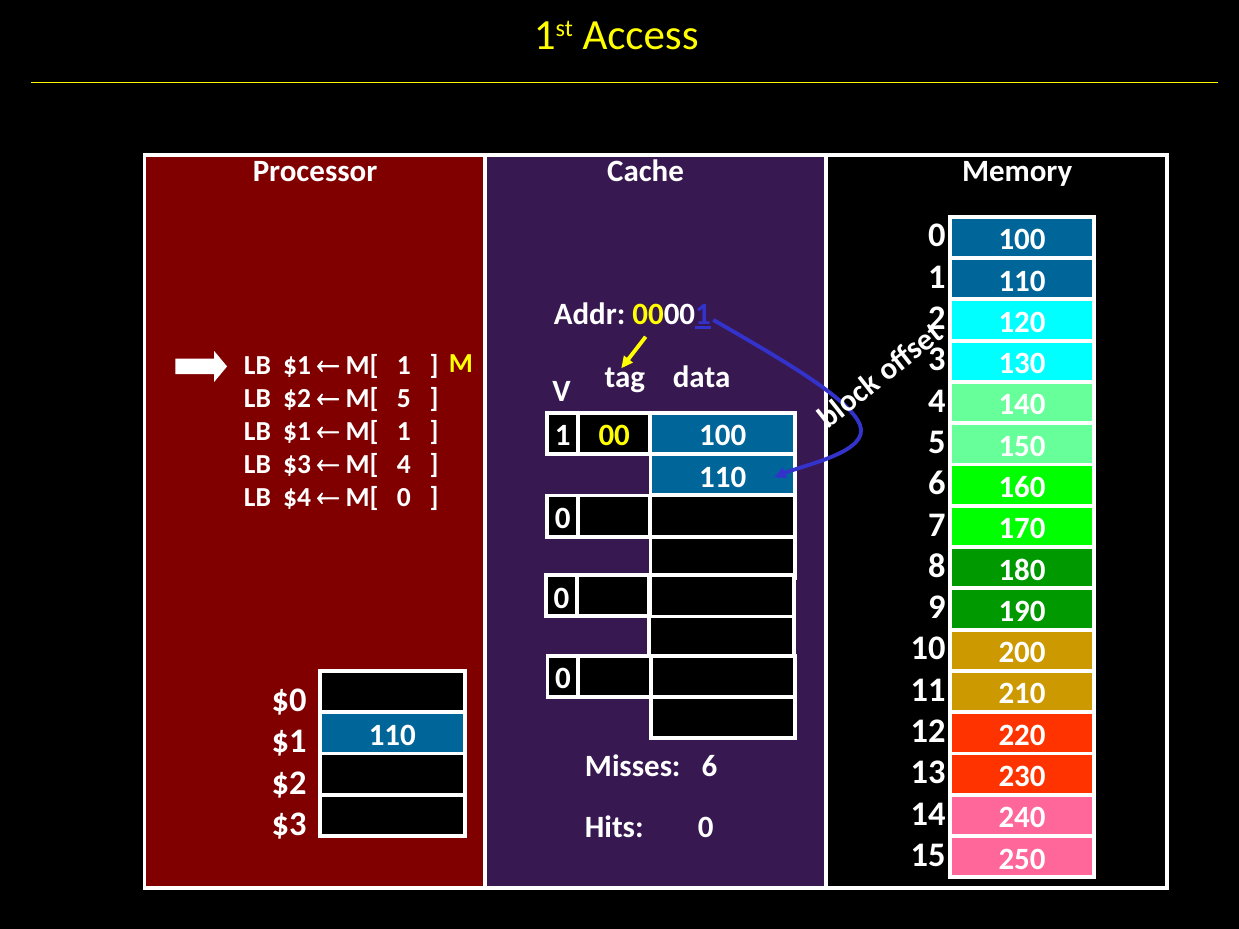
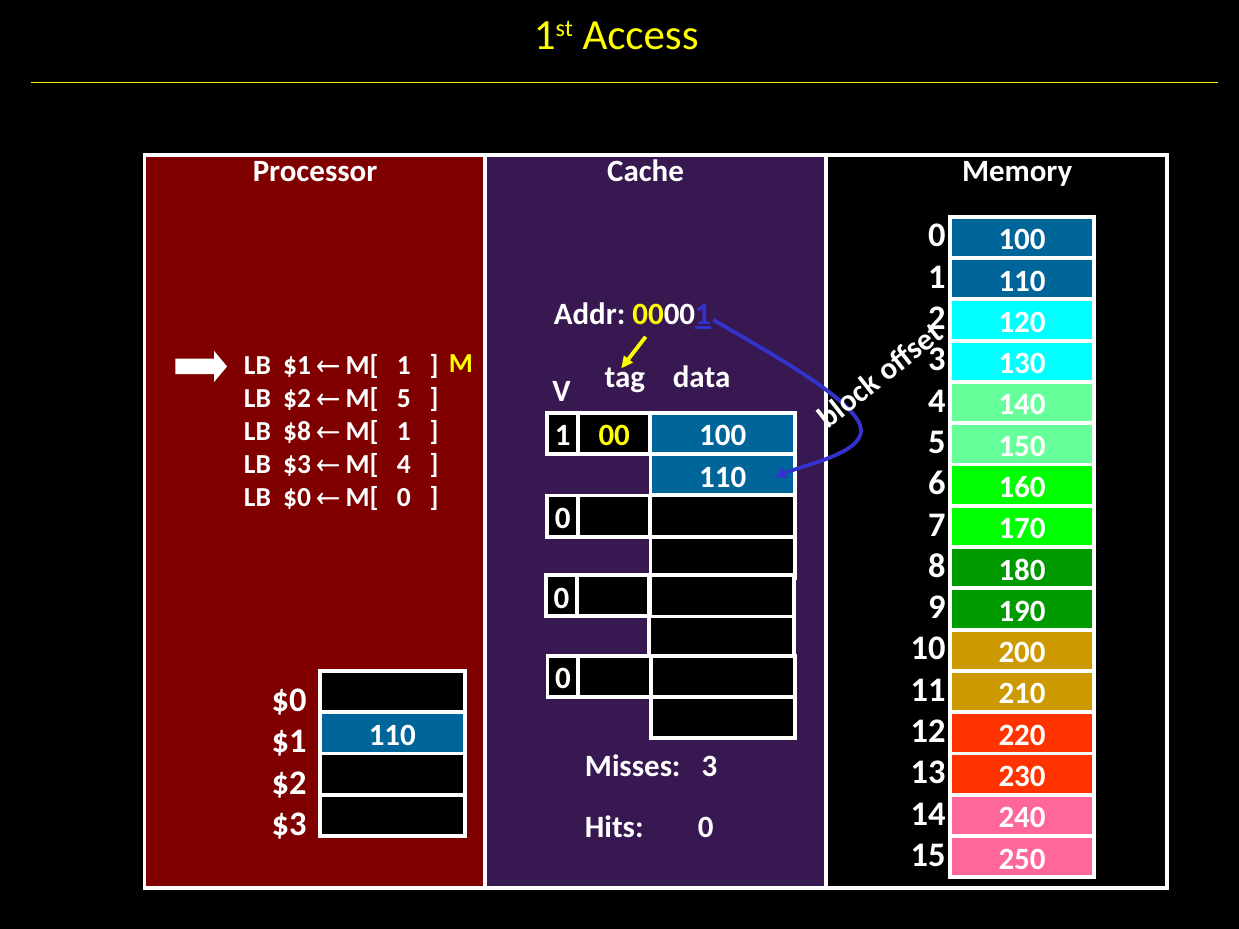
$1: $1 -> $8 (297, 431)
LB $4: $4 -> $0 (297, 497)
Misses 6: 6 -> 3 (709, 766)
